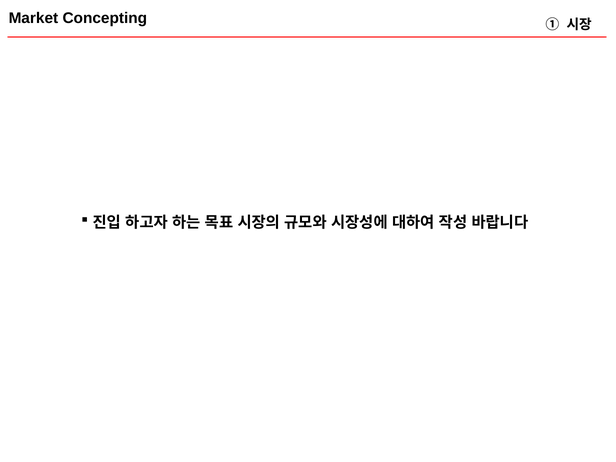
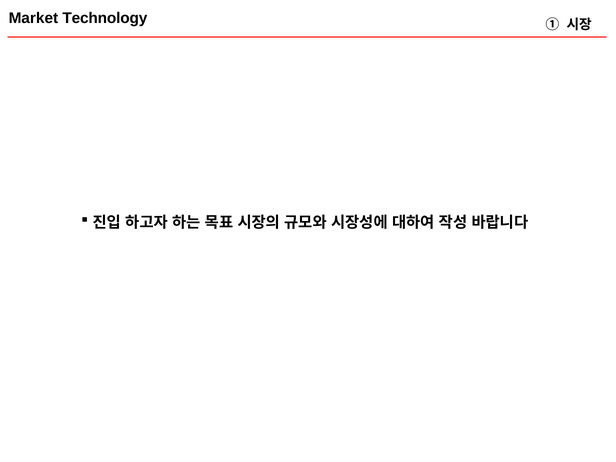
Concepting: Concepting -> Technology (105, 18)
